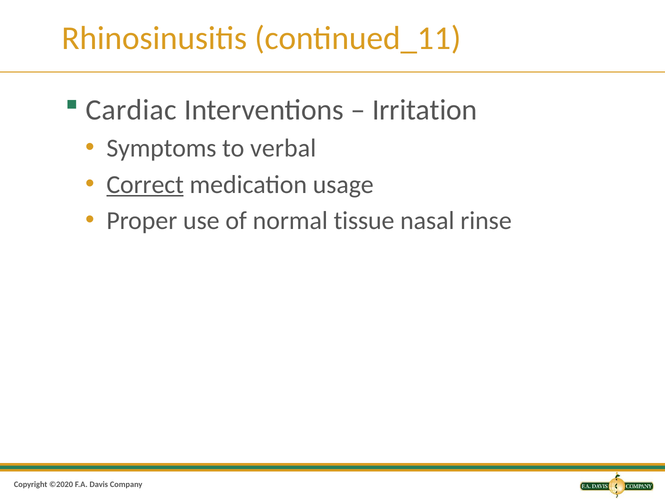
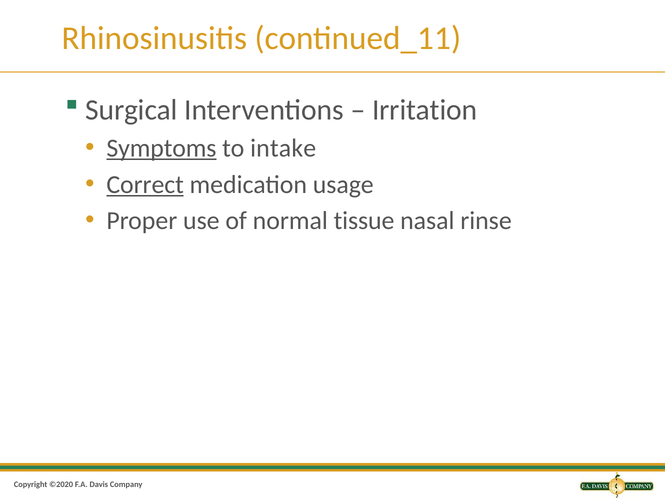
Cardiac: Cardiac -> Surgical (131, 110)
Symptoms underline: none -> present (161, 148)
verbal: verbal -> intake (283, 148)
